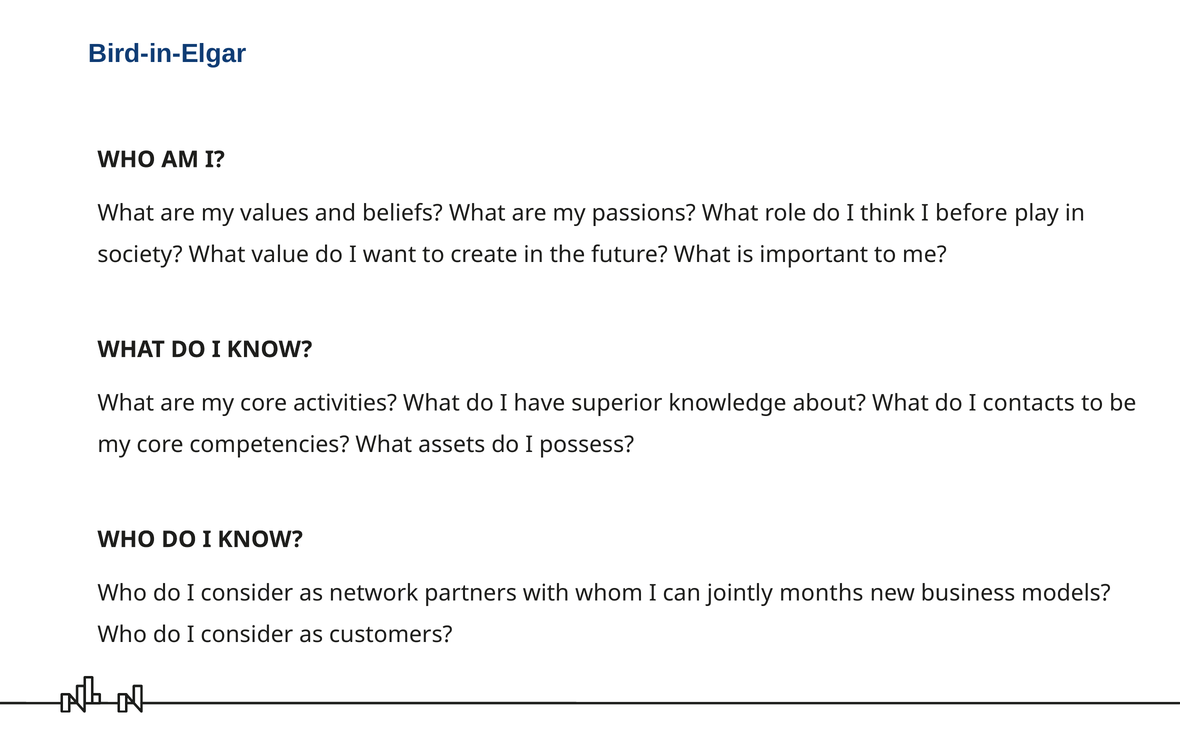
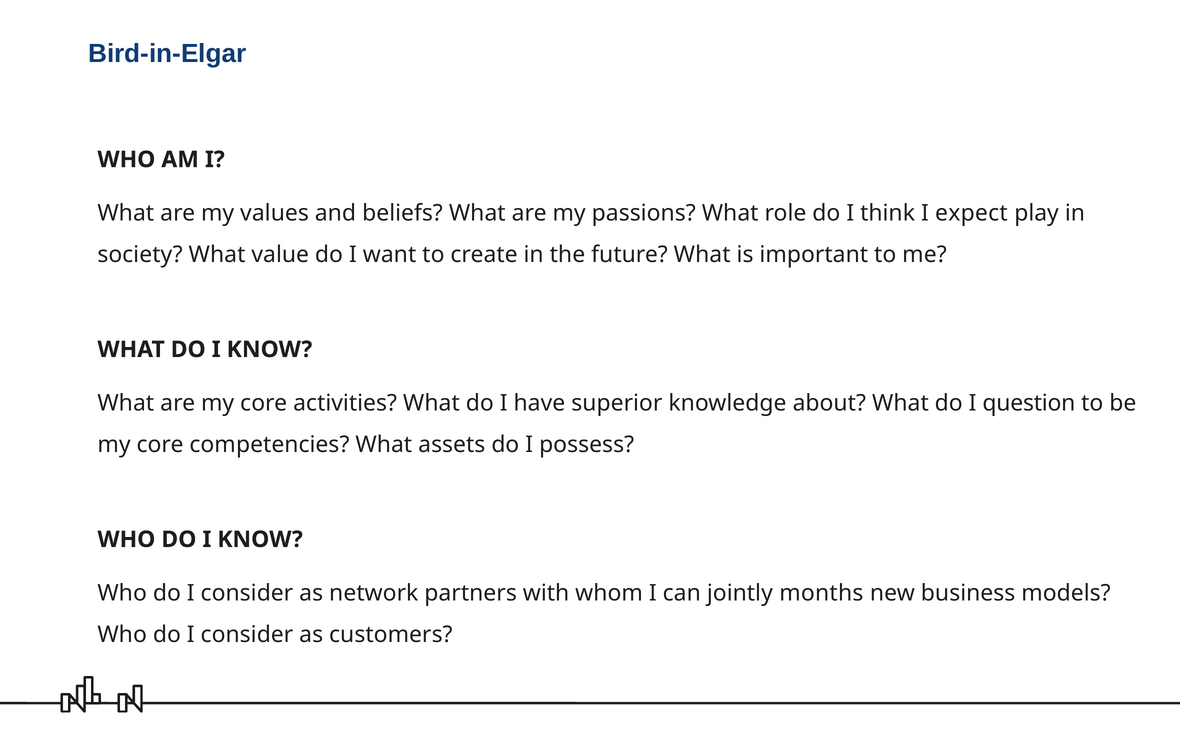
before: before -> expect (971, 213)
contacts: contacts -> question (1029, 403)
